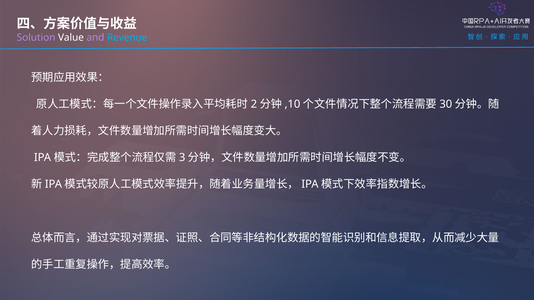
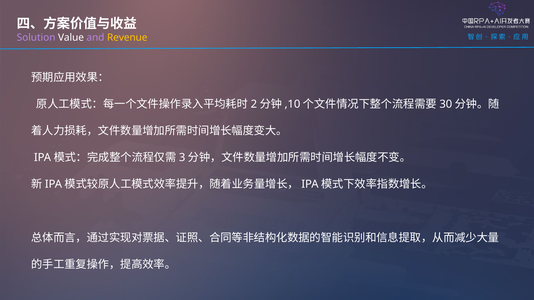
Revenue colour: light blue -> yellow (127, 37)
